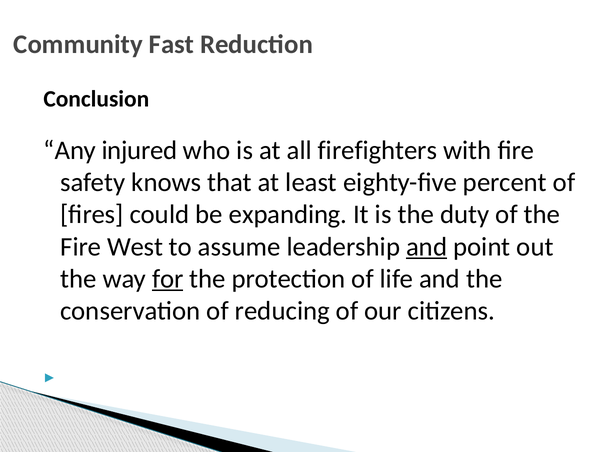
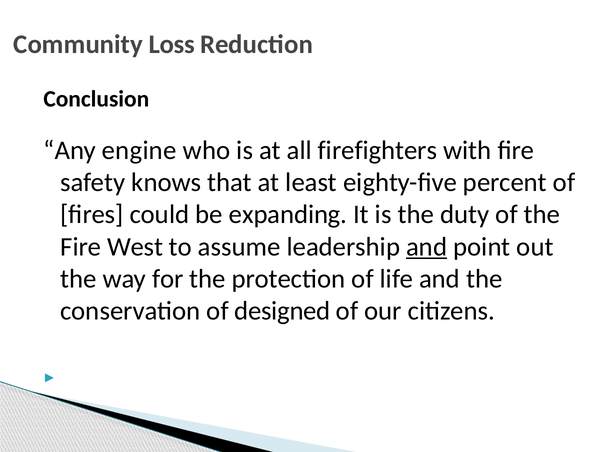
Fast: Fast -> Loss (172, 45)
injured: injured -> engine (139, 150)
for underline: present -> none (168, 279)
reducing: reducing -> designed (282, 311)
